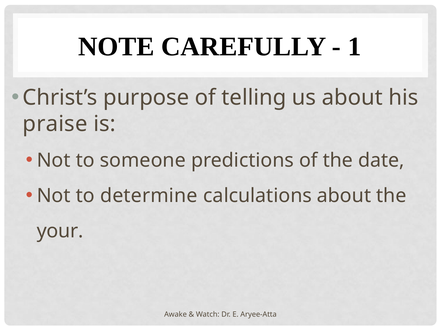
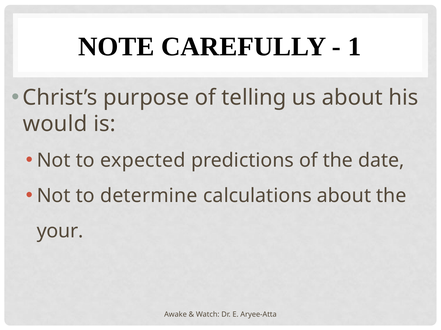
praise: praise -> would (55, 124)
someone: someone -> expected (143, 161)
